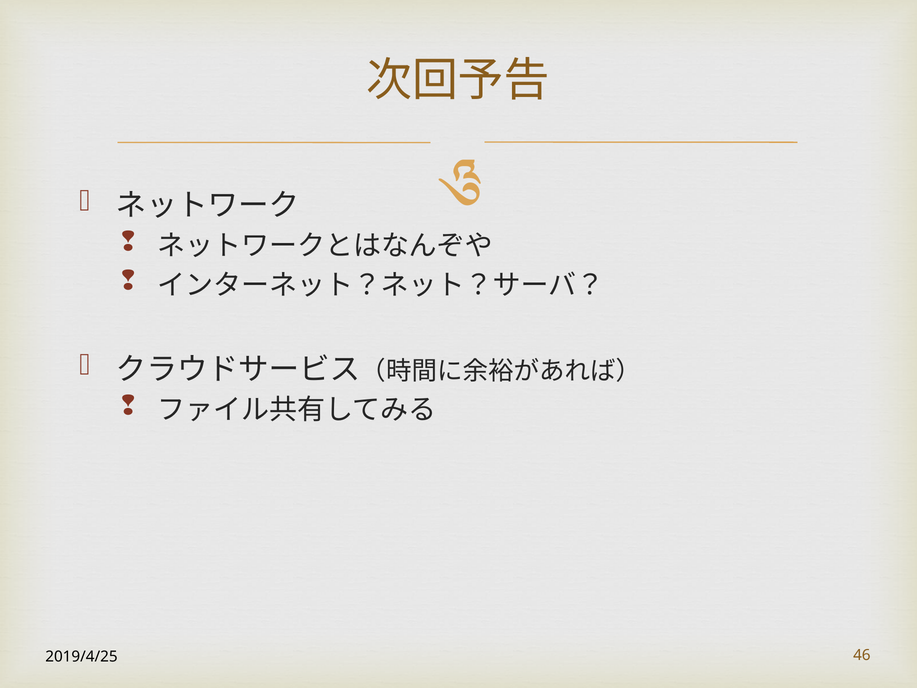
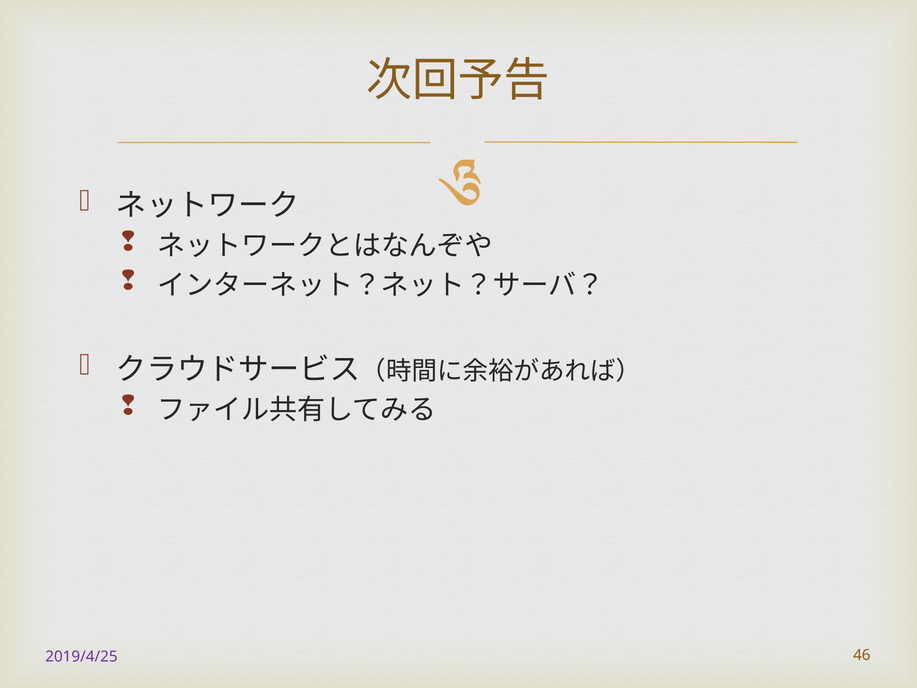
2019/4/25 colour: black -> purple (82, 656)
